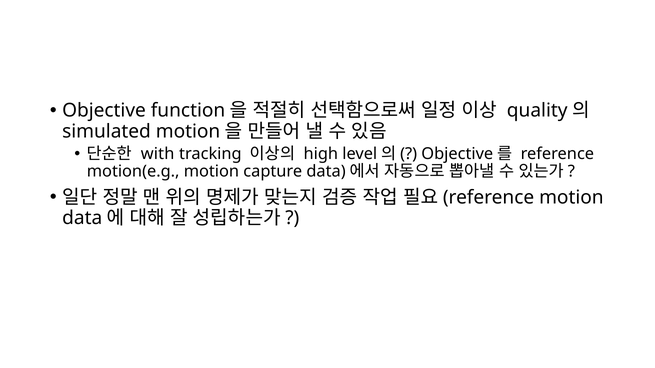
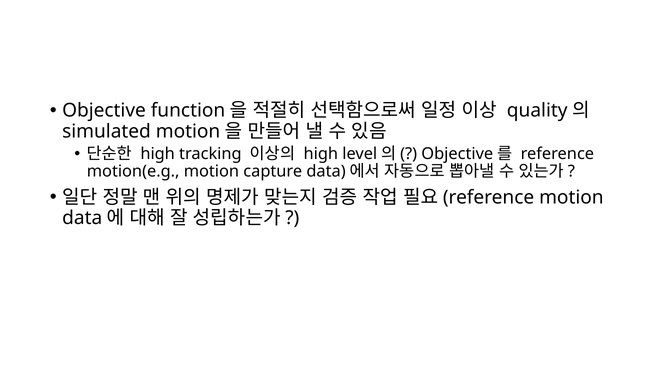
with: with -> high (158, 154)
